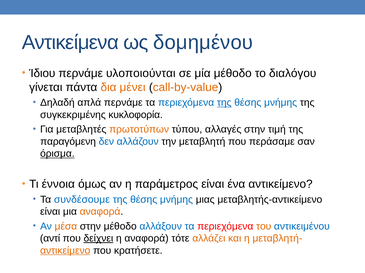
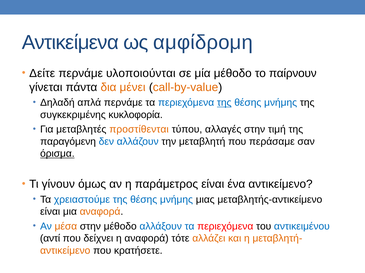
δομημένου: δομημένου -> αμφίδρομη (203, 42)
Ίδιου: Ίδιου -> Δείτε (42, 74)
διαλόγου: διαλόγου -> παίρνουν (293, 74)
πρωτοτύπων: πρωτοτύπων -> προστίθενται (139, 130)
έννοια: έννοια -> γίνουν (58, 185)
συνδέσουμε: συνδέσουμε -> χρειαστούμε (82, 200)
του colour: orange -> black (264, 227)
δείχνει underline: present -> none (98, 239)
αντικείμενο underline: present -> none (65, 251)
